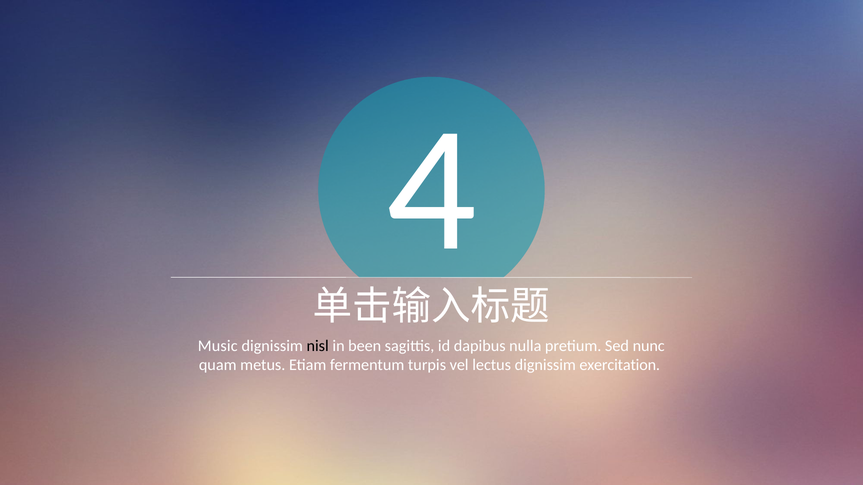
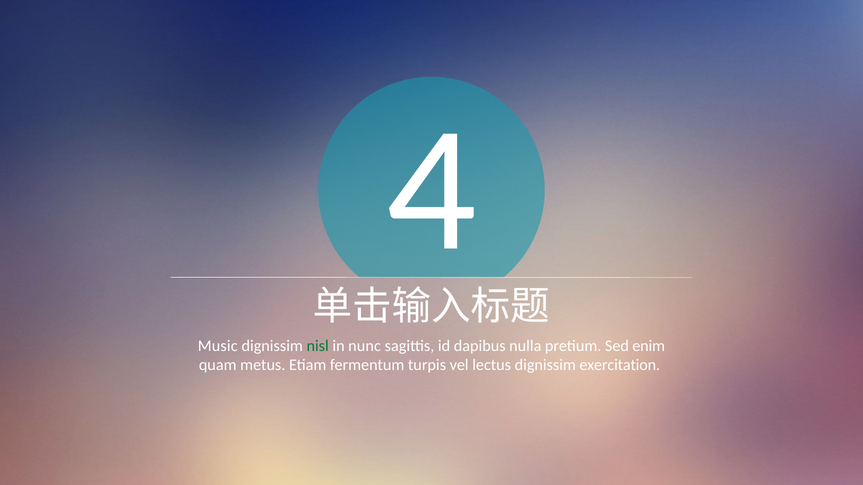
nisl colour: black -> green (318, 346)
been: been -> nunc (365, 346)
nunc: nunc -> enim (649, 346)
